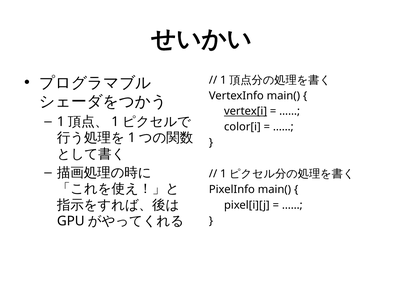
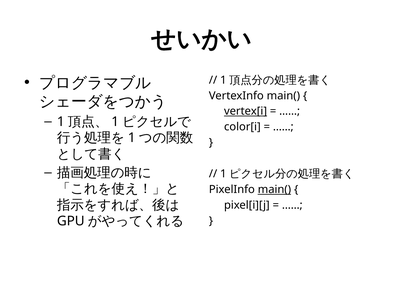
main( underline: none -> present (274, 190)
